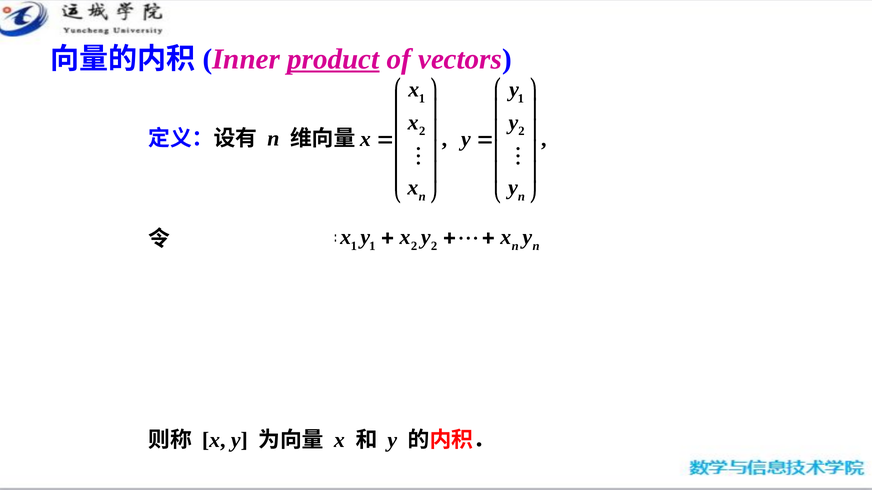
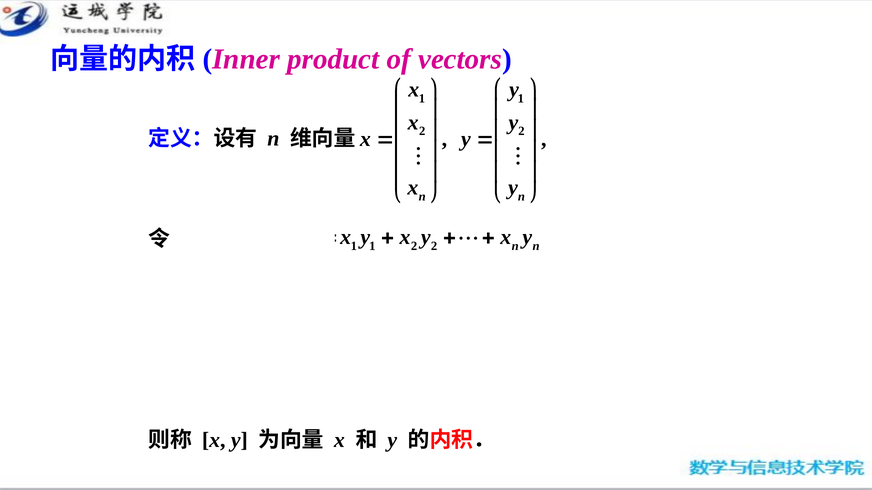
product underline: present -> none (333, 59)
